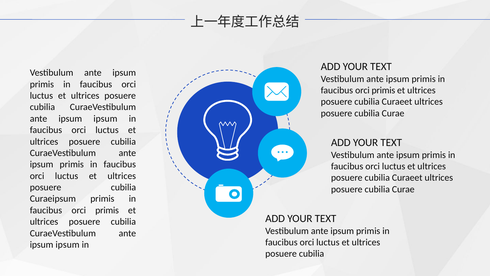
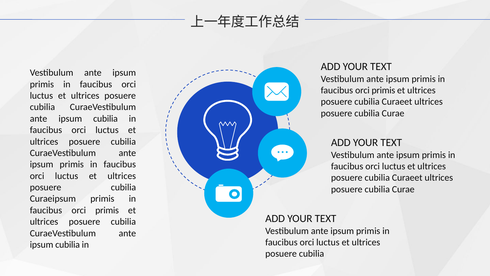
ipsum: ipsum -> cubilia (106, 118)
ipsum: ipsum -> cubilia (68, 244)
